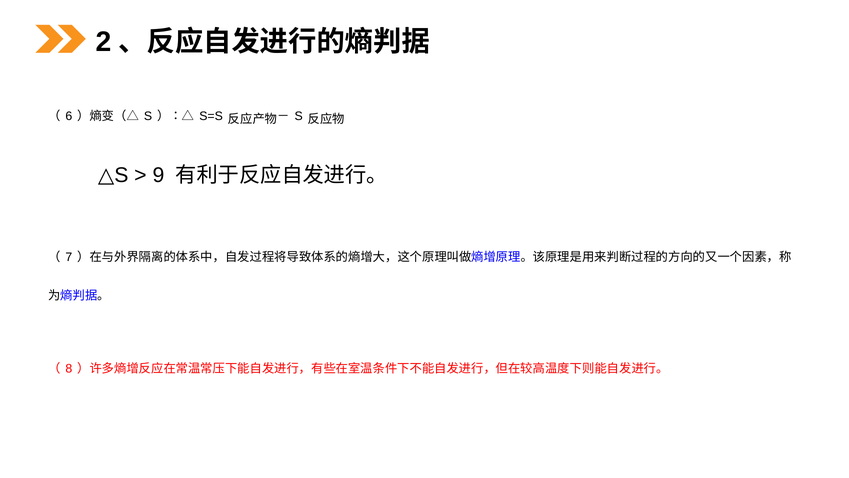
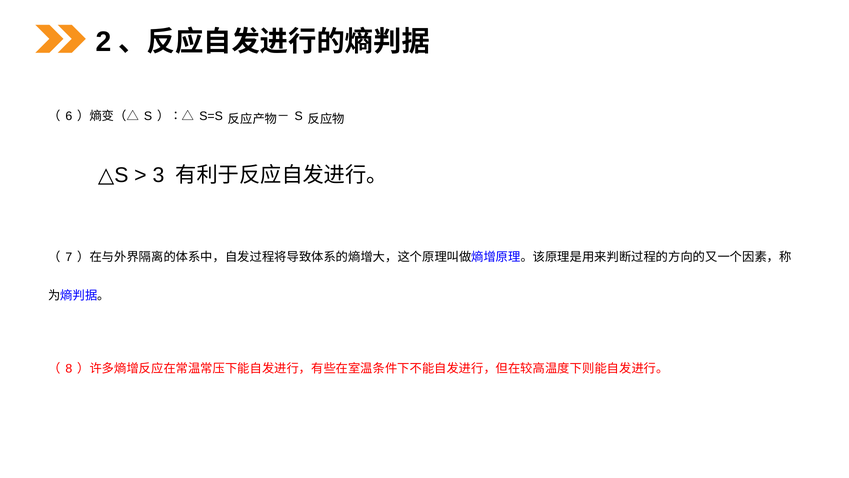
9: 9 -> 3 (158, 175)
